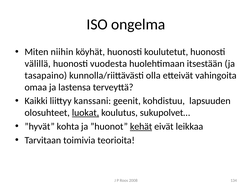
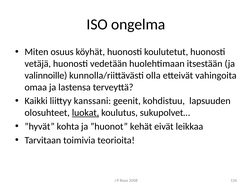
niihin: niihin -> osuus (62, 52)
välillä: välillä -> vetäjä (38, 64)
vuodesta: vuodesta -> vedetään (109, 64)
tasapaino: tasapaino -> valinnoille (46, 75)
kehät underline: present -> none (141, 126)
